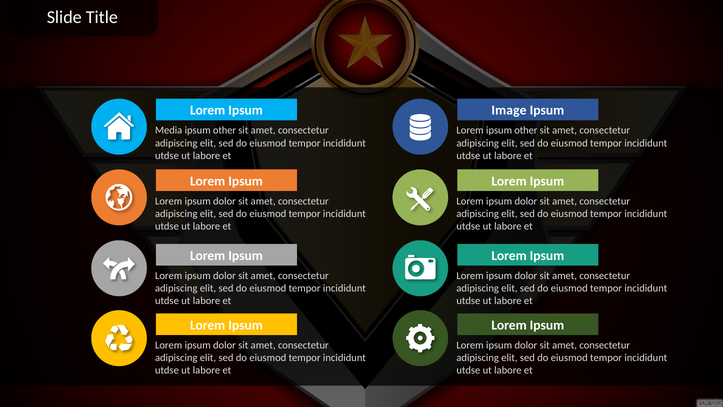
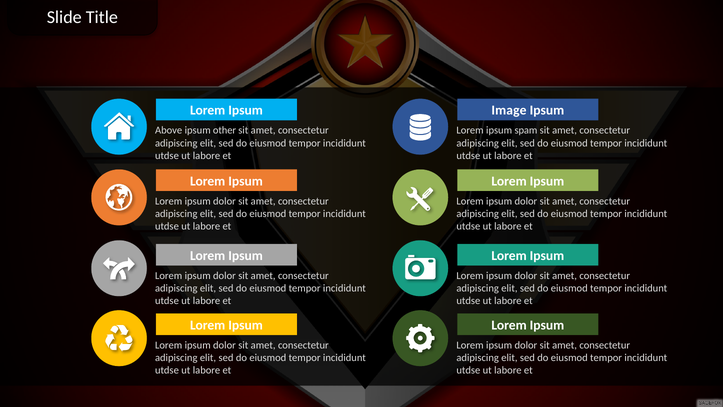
Media: Media -> Above (169, 130)
Lorem ipsum other: other -> spam (526, 130)
